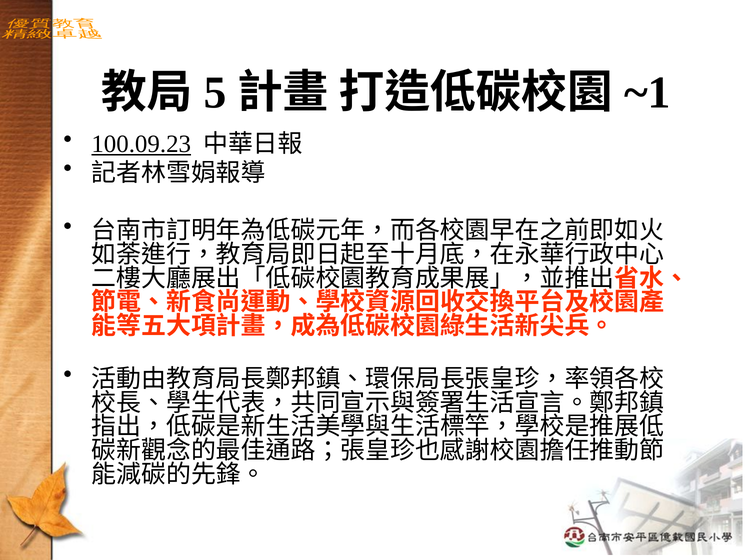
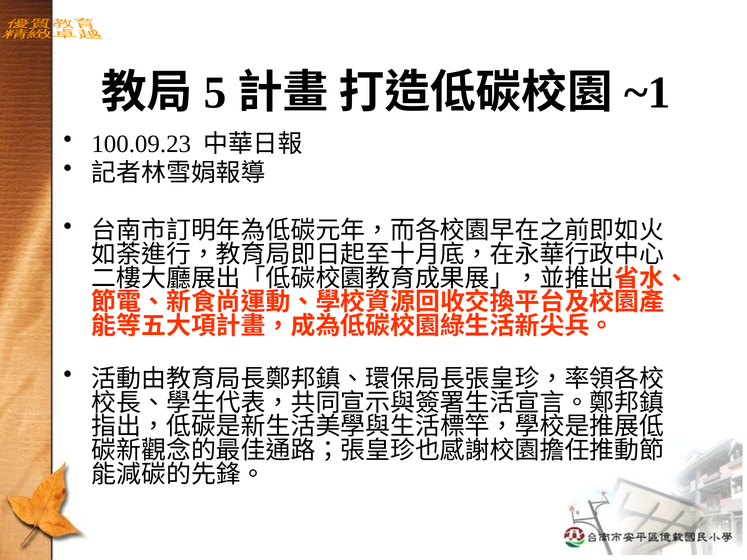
100.09.23 underline: present -> none (141, 144)
